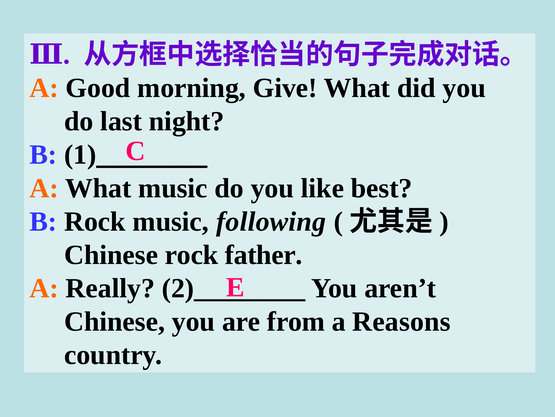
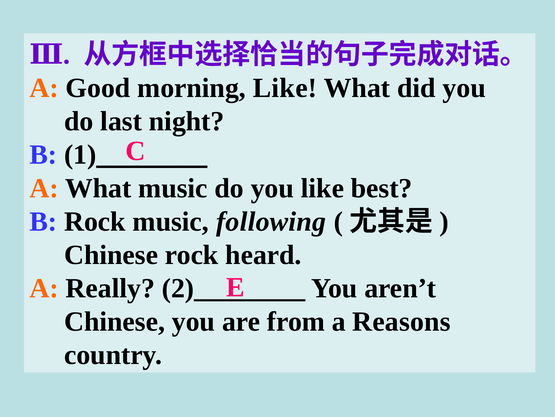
morning Give: Give -> Like (285, 88)
father: father -> heard (263, 254)
